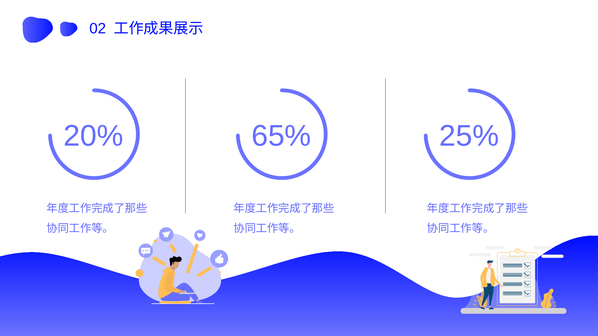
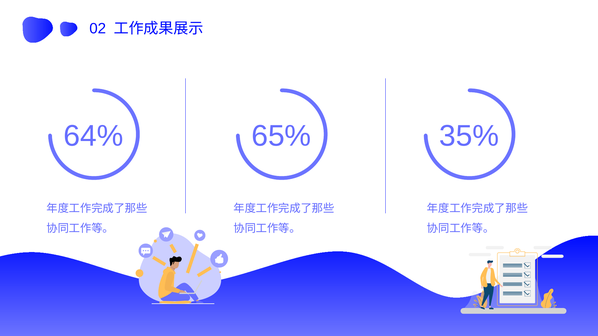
20%: 20% -> 64% (94, 136)
25%: 25% -> 35% (469, 136)
